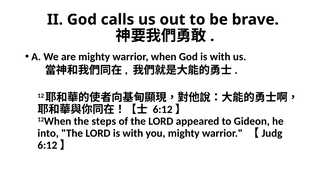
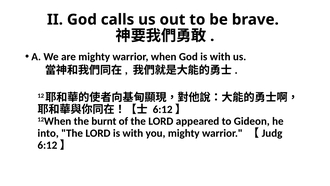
steps: steps -> burnt (104, 121)
